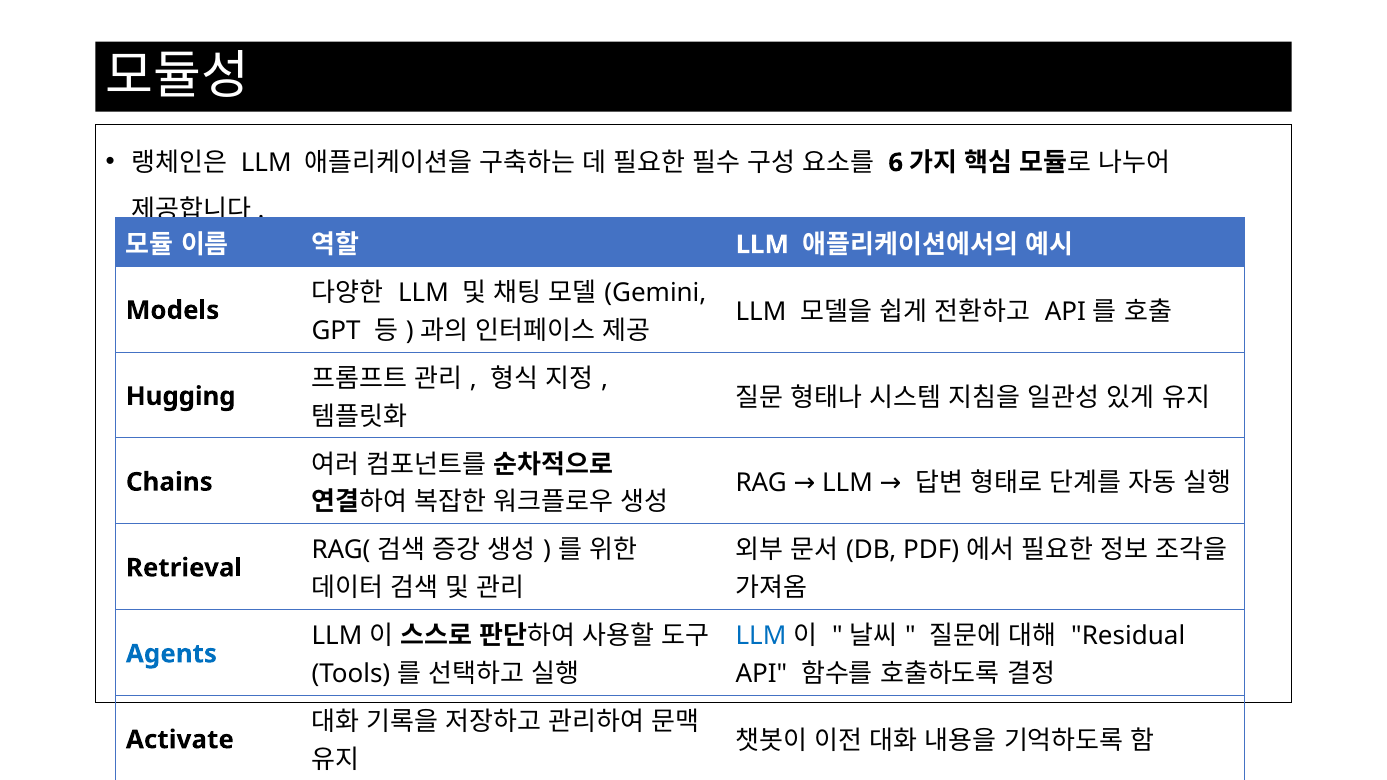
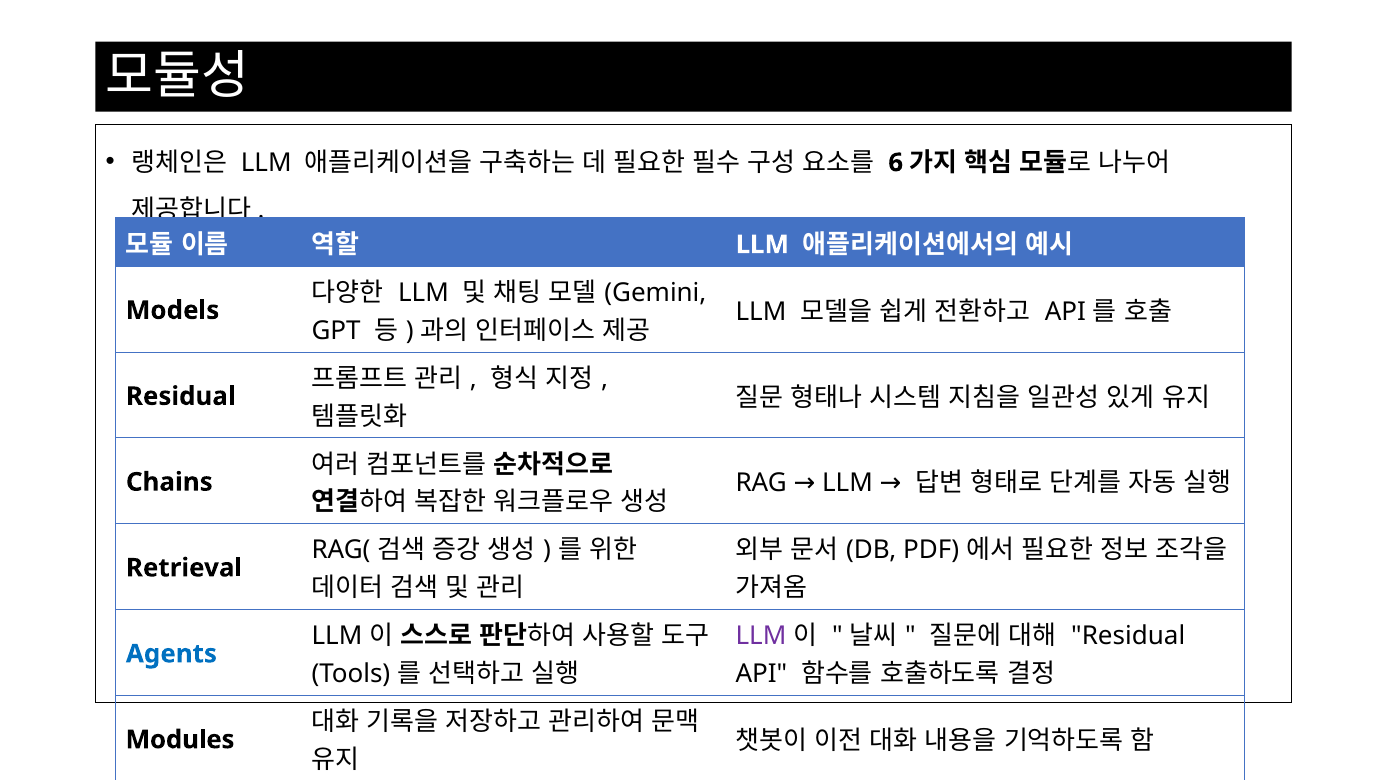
Hugging: Hugging -> Residual (181, 396)
LLM colour: blue -> purple (761, 636)
Activate: Activate -> Modules (180, 740)
